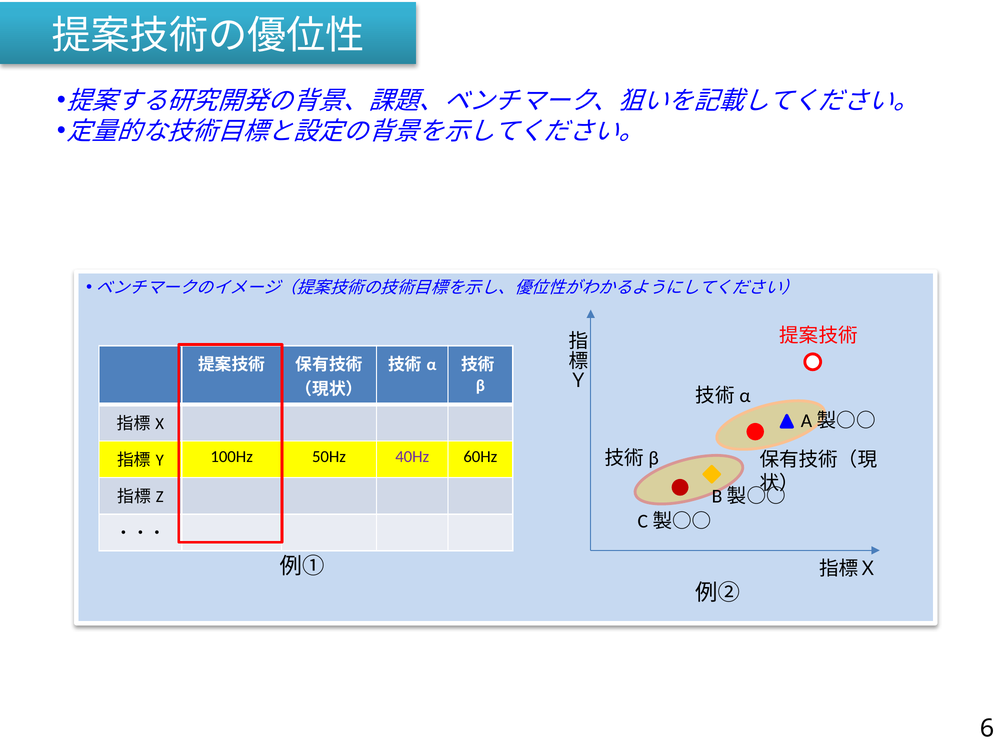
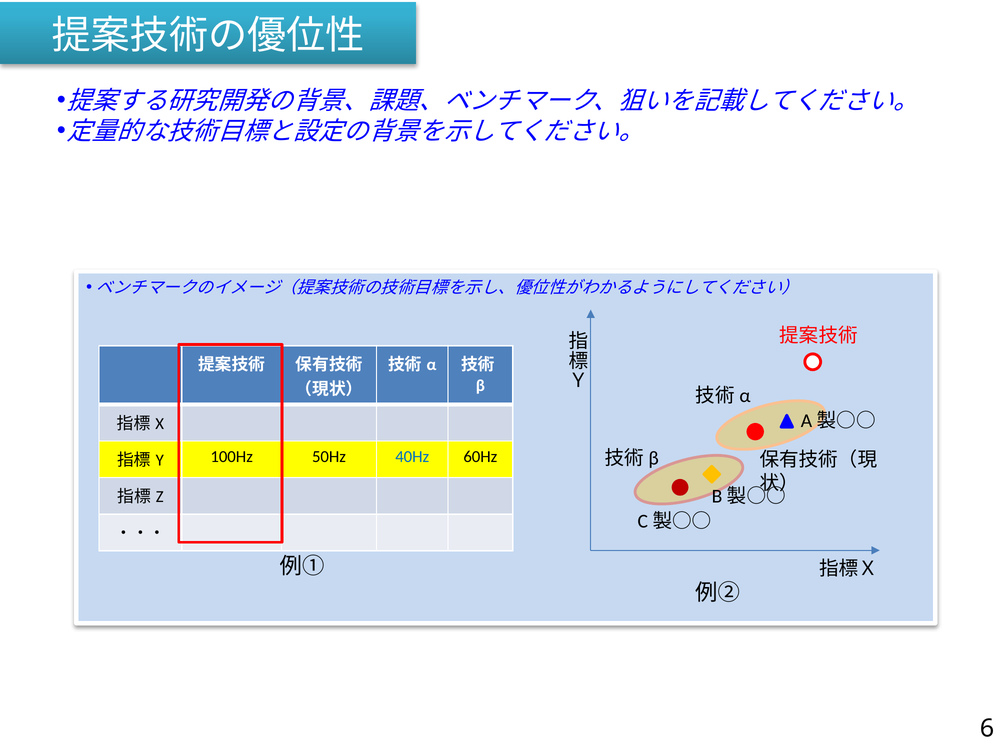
40Hz colour: purple -> blue (412, 457)
